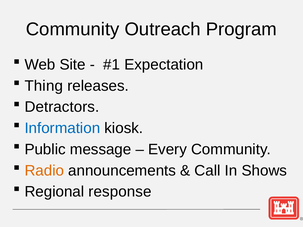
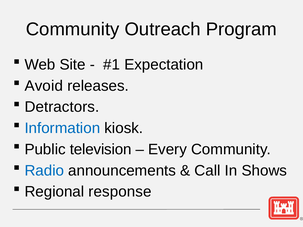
Thing: Thing -> Avoid (44, 86)
message: message -> television (101, 150)
Radio colour: orange -> blue (44, 171)
